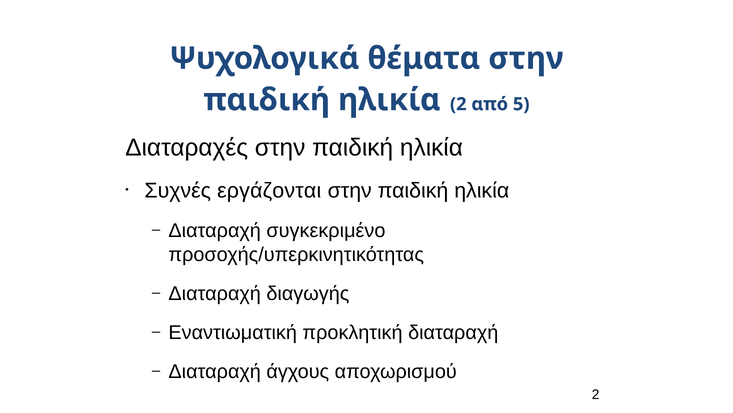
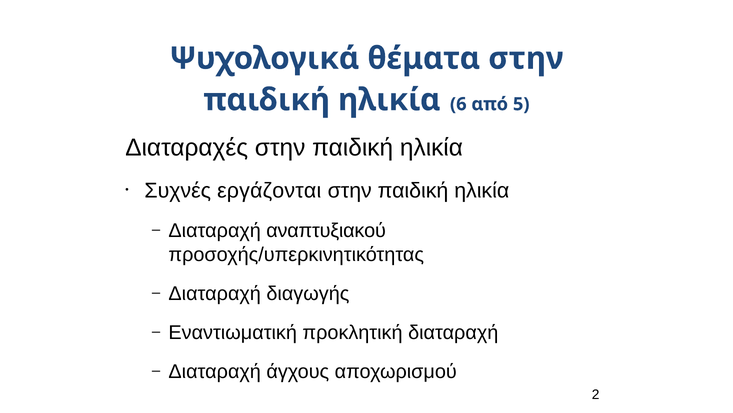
ηλικία 2: 2 -> 6 (458, 104)
συγκεκριμένο: συγκεκριμένο -> αναπτυξιακού (326, 230)
